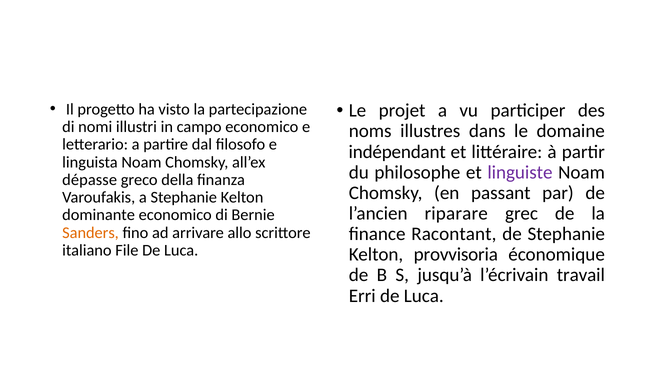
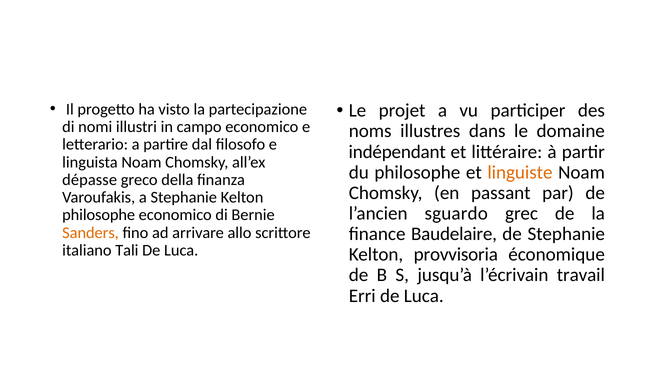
linguiste colour: purple -> orange (520, 172)
riparare: riparare -> sguardo (456, 214)
dominante: dominante -> philosophe (99, 215)
Racontant: Racontant -> Baudelaire (454, 234)
File: File -> Tali (127, 251)
